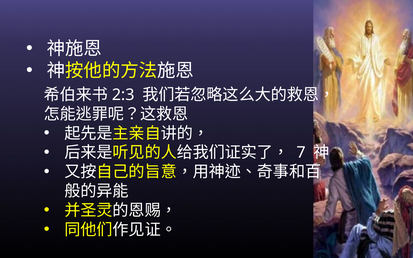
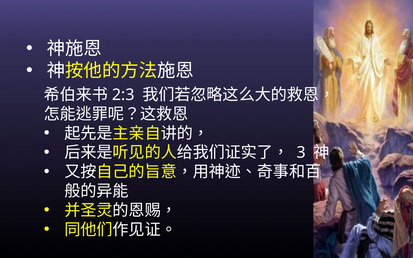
7: 7 -> 3 (301, 153)
